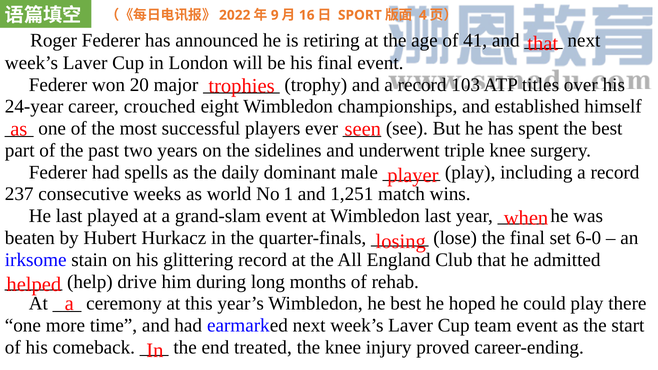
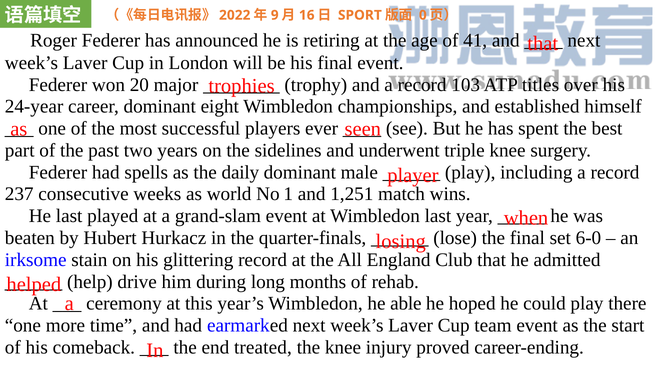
4: 4 -> 0 (423, 15)
career crouched: crouched -> dominant (160, 107)
he best: best -> able (406, 304)
